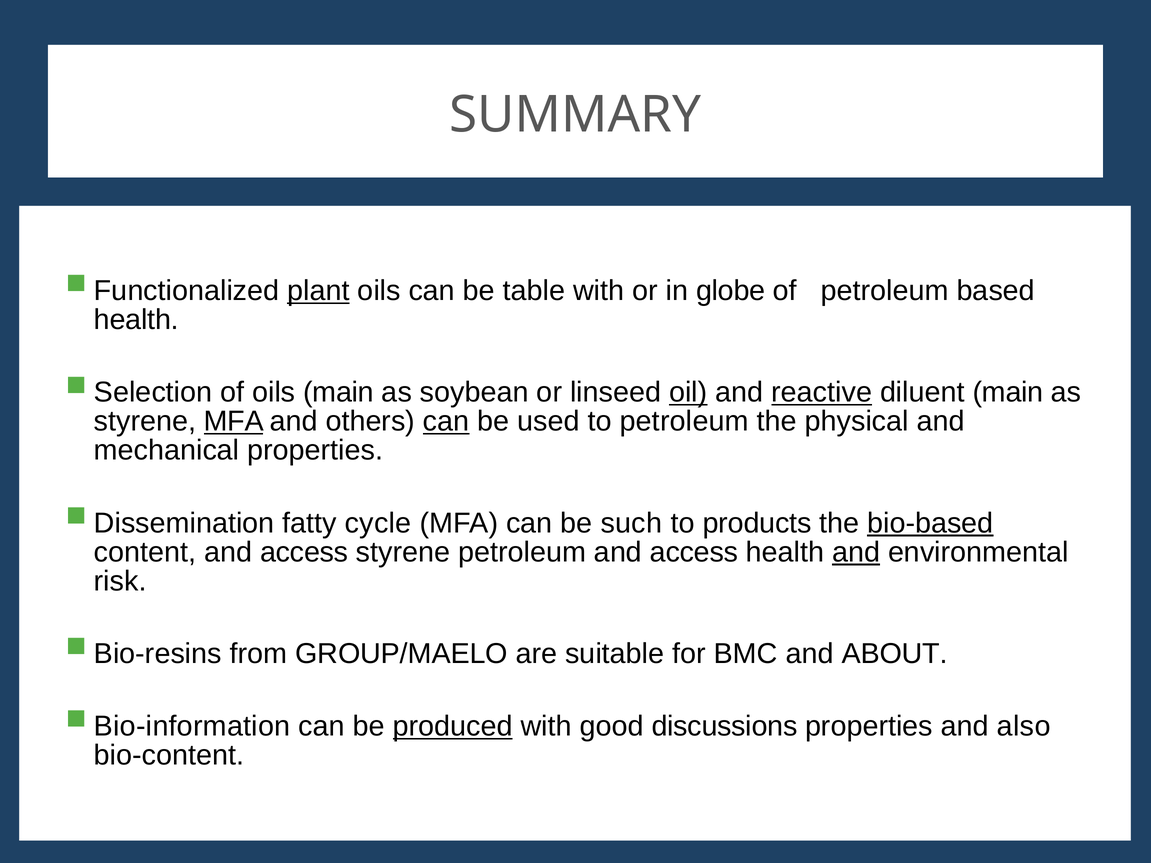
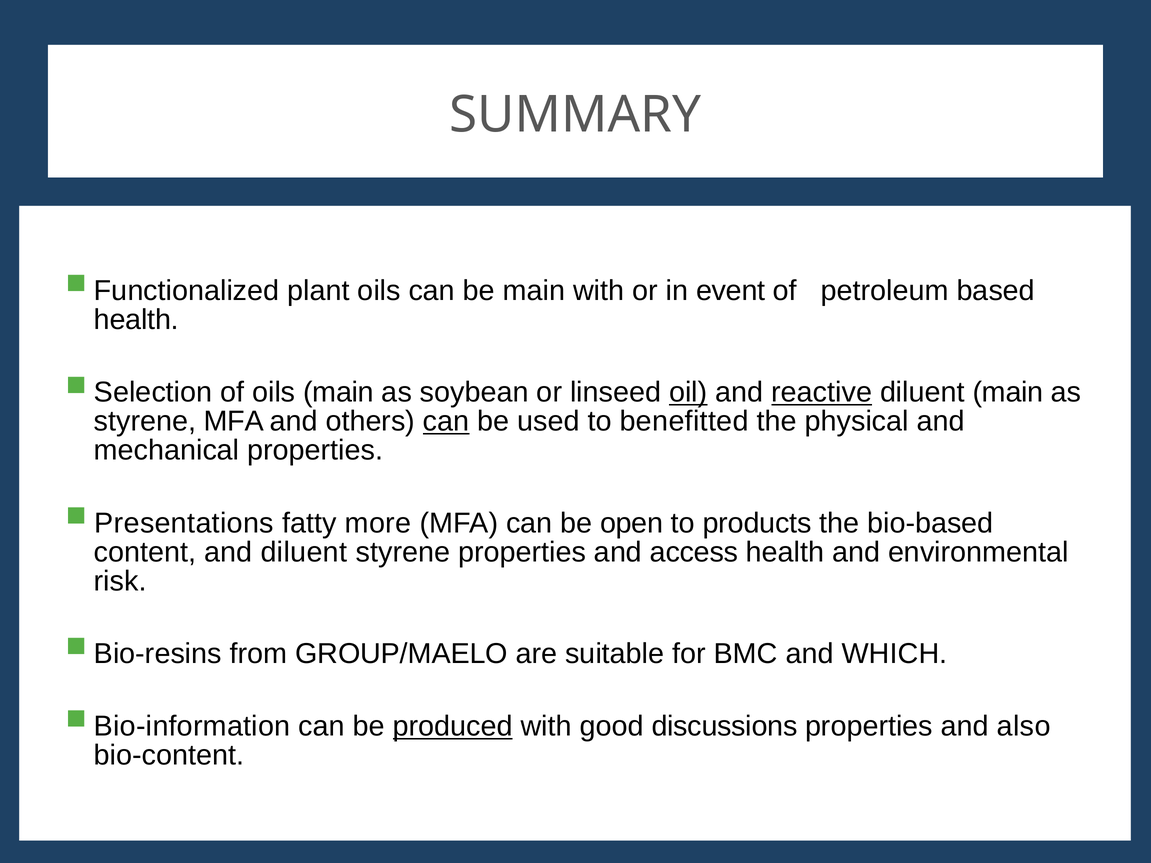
plant underline: present -> none (318, 291)
be table: table -> main (534, 291)
globe: globe -> event (731, 291)
MFA underline: present -> none (234, 422)
to petroleum: petroleum -> benefitted (684, 422)
Dissemination: Dissemination -> Presentations (184, 523)
cycle: cycle -> more (378, 523)
such: such -> open (632, 523)
bio-based underline: present -> none (930, 523)
content and access: access -> diluent (304, 552)
styrene petroleum: petroleum -> properties (522, 552)
and underline: present -> none (856, 552)
ABOUT: ABOUT -> WHICH (894, 654)
